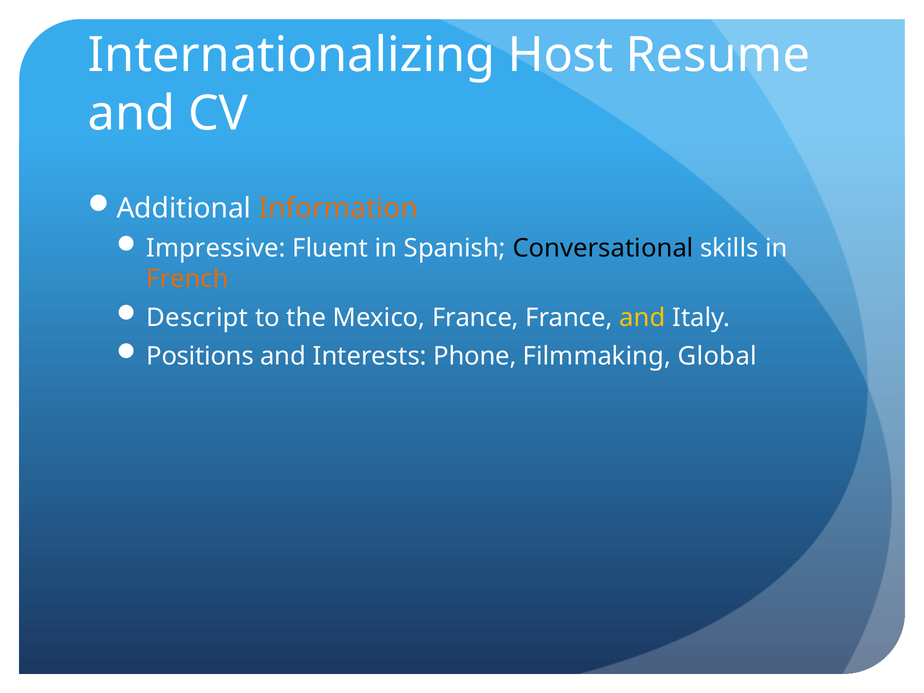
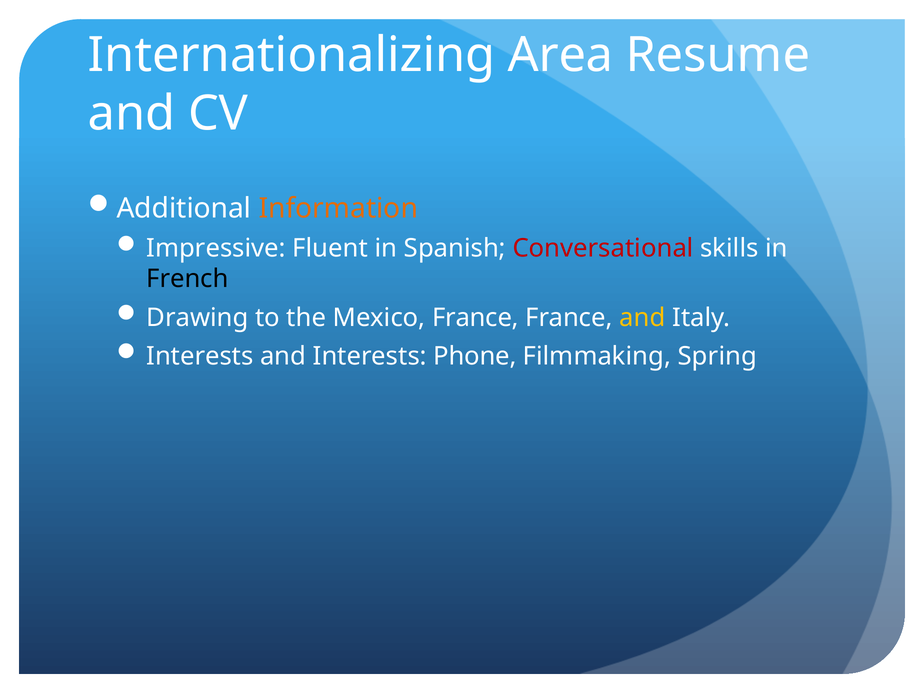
Host: Host -> Area (561, 55)
Conversational colour: black -> red (603, 248)
French colour: orange -> black (187, 279)
Descript: Descript -> Drawing (197, 318)
Positions: Positions -> Interests (200, 356)
Global: Global -> Spring (717, 356)
